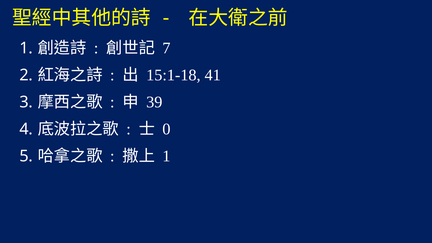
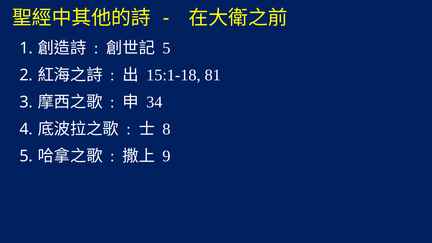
7: 7 -> 5 (166, 48)
41: 41 -> 81 (213, 75)
39: 39 -> 34 (154, 102)
0: 0 -> 8 (166, 129)
1: 1 -> 9 (166, 156)
